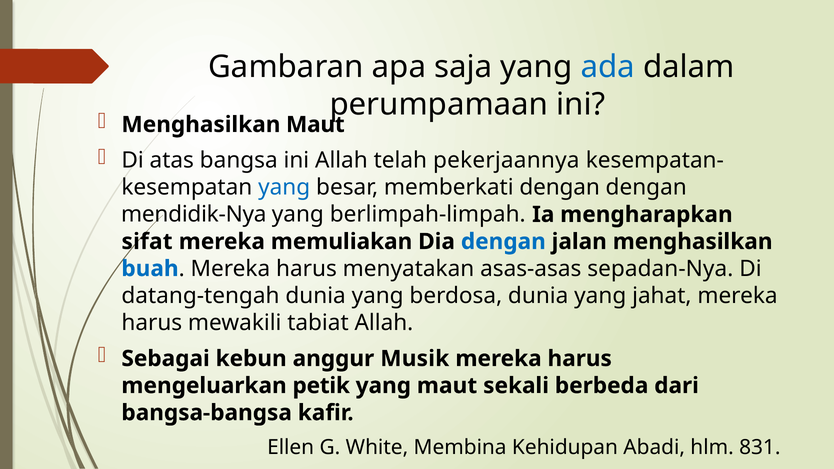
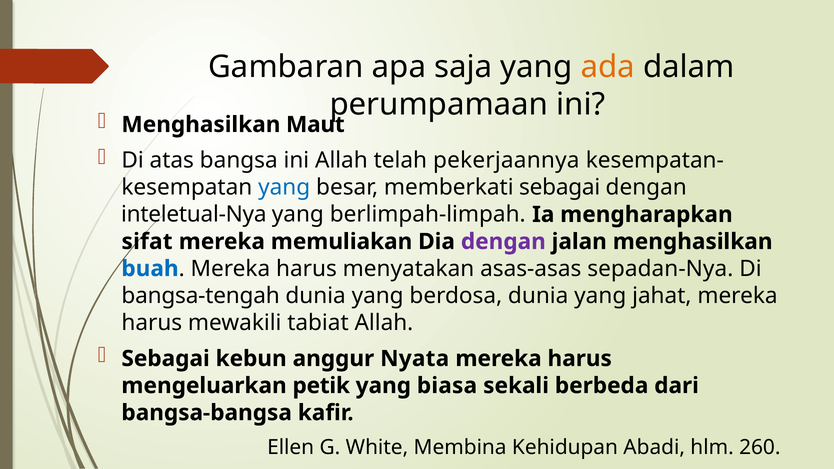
ada colour: blue -> orange (608, 67)
memberkati dengan: dengan -> sebagai (560, 187)
mendidik-Nya: mendidik-Nya -> inteletual-Nya (194, 215)
dengan colour: blue -> purple (503, 242)
datang-tengah: datang-tengah -> bangsa-tengah (201, 296)
Musik: Musik -> Nyata (415, 359)
yang maut: maut -> biasa (447, 386)
831: 831 -> 260 (760, 447)
